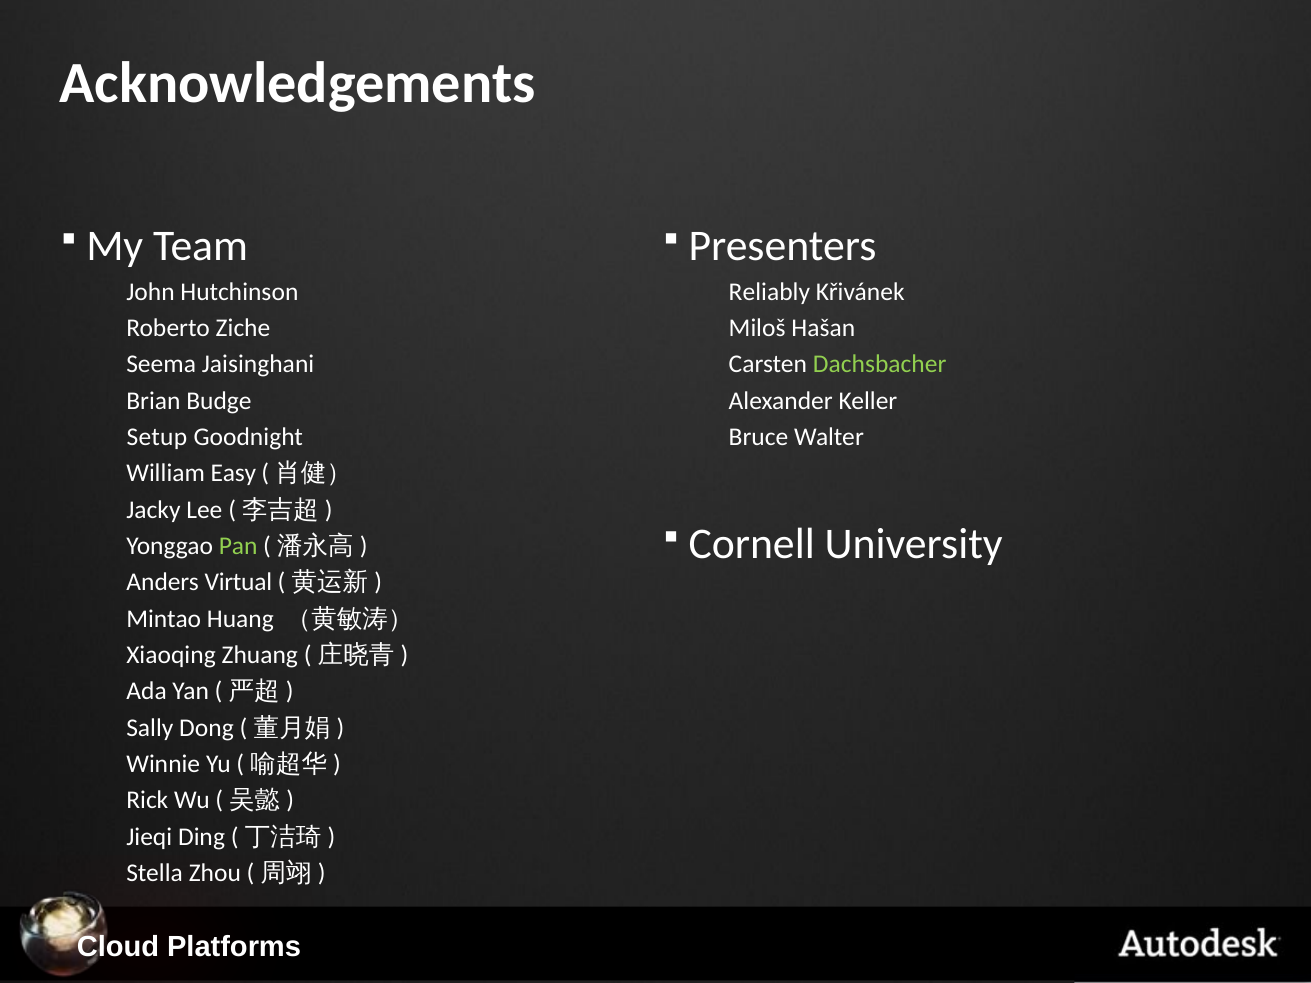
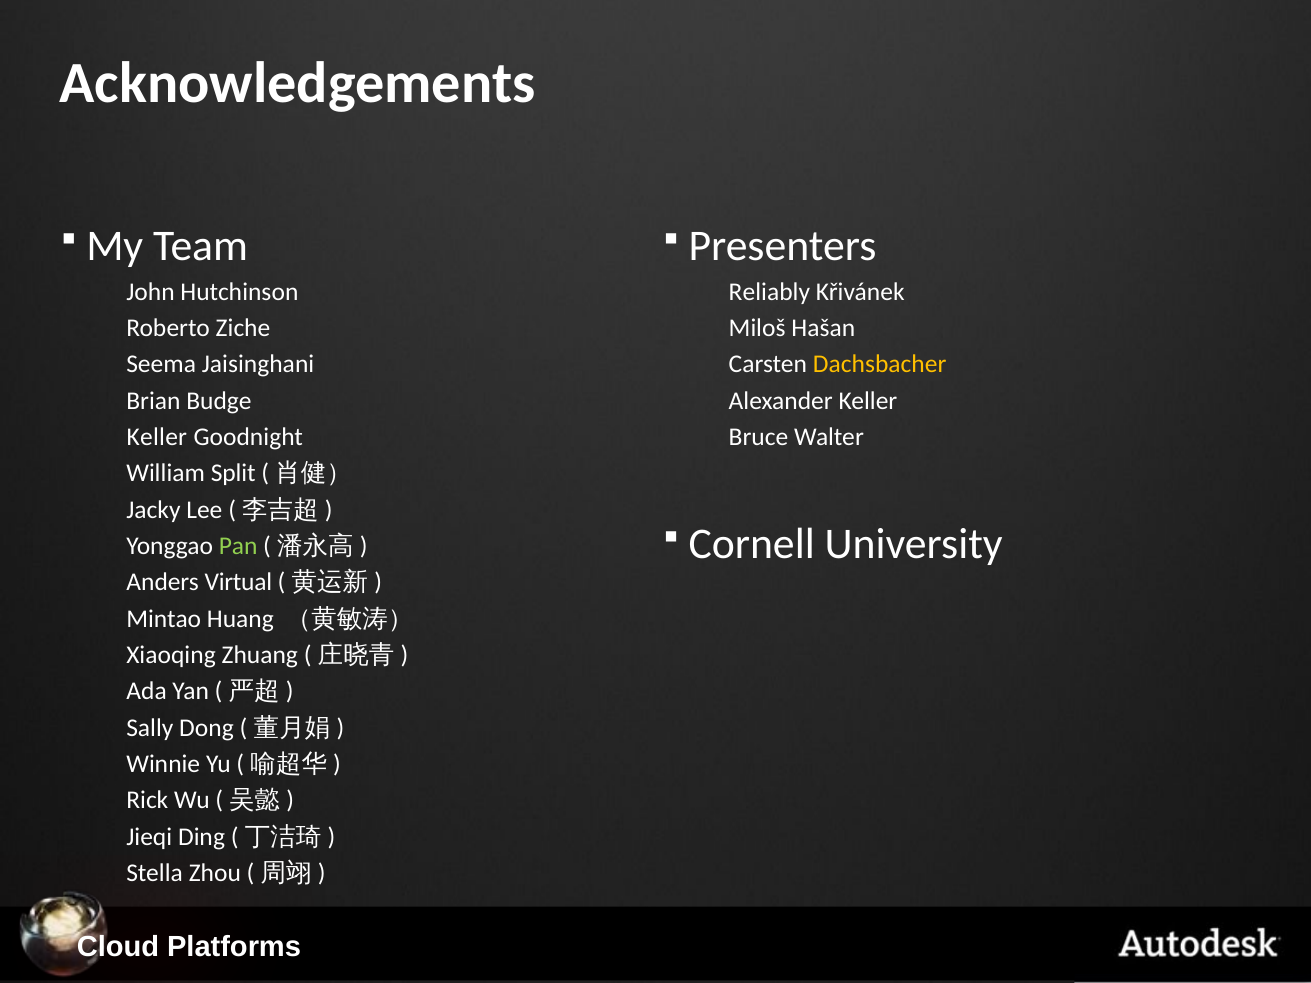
Dachsbacher colour: light green -> yellow (880, 364)
Setup: Setup -> Keller (157, 437)
Easy: Easy -> Split (233, 474)
